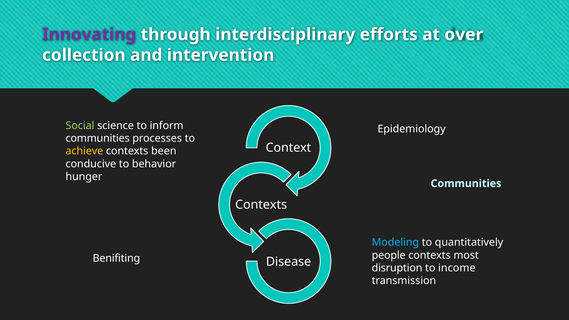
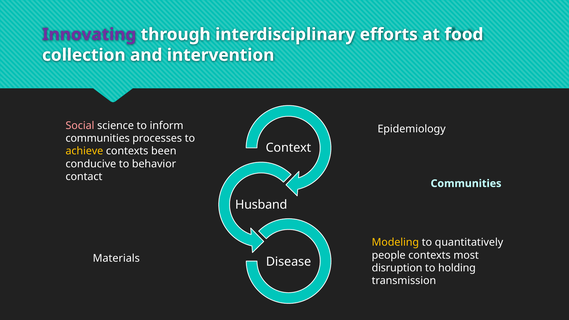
over: over -> food (464, 34)
Social colour: light green -> pink (80, 126)
hunger: hunger -> contact (84, 177)
Contexts: Contexts -> Husband (261, 205)
Modeling colour: light blue -> yellow (395, 242)
Benifiting: Benifiting -> Materials (116, 258)
income: income -> holding (457, 268)
